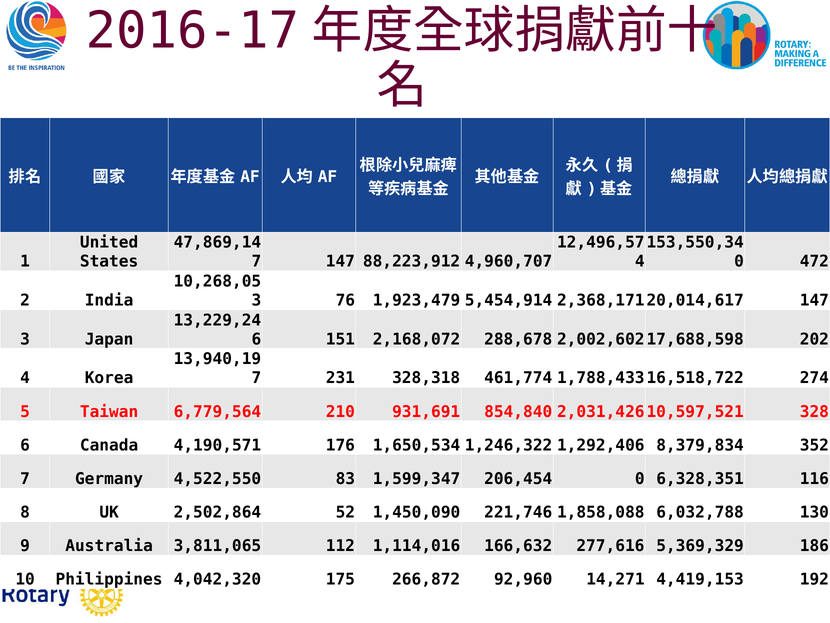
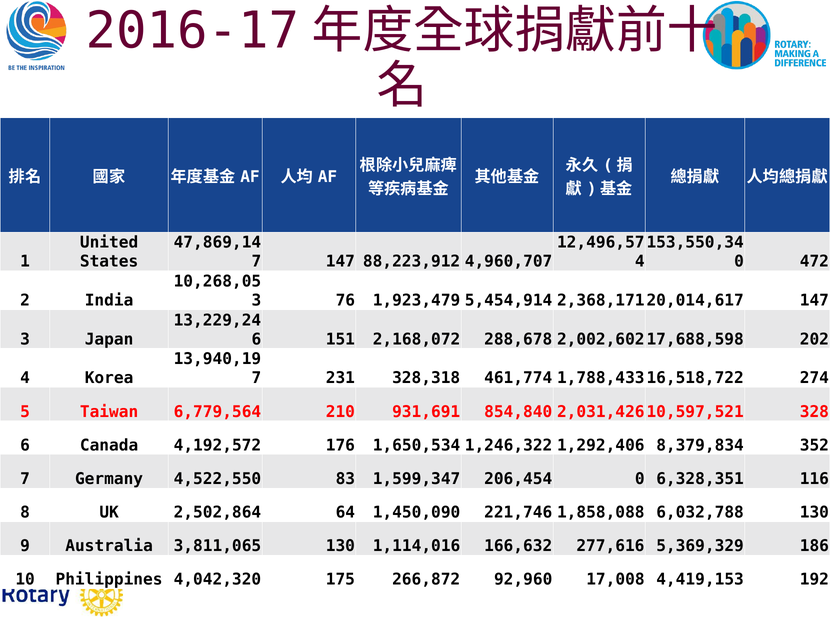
4,190,571: 4,190,571 -> 4,192,572 (217, 445)
52: 52 -> 64 (345, 512)
3,811,065 112: 112 -> 130 (340, 546)
14,271: 14,271 -> 17,008 (615, 579)
